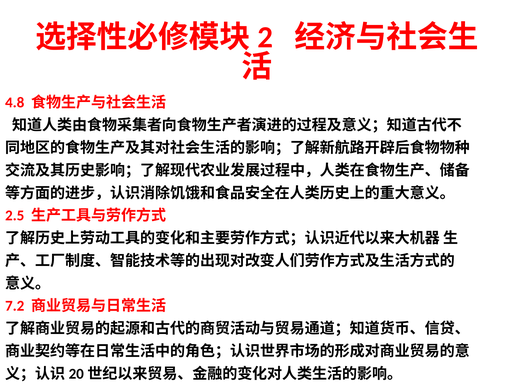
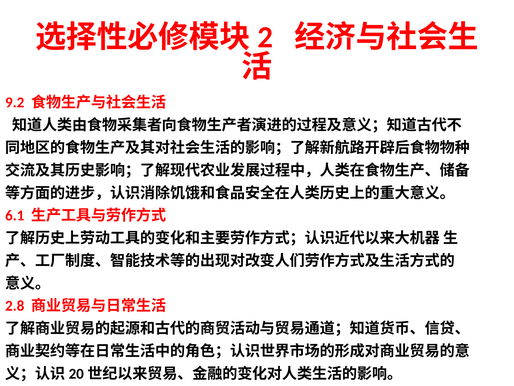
4.8: 4.8 -> 9.2 (15, 103)
2.5: 2.5 -> 6.1 (15, 215)
7.2: 7.2 -> 2.8 (15, 306)
